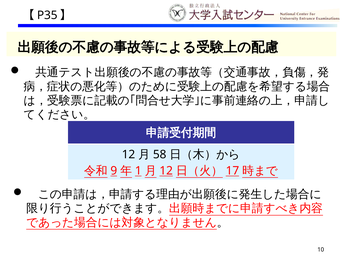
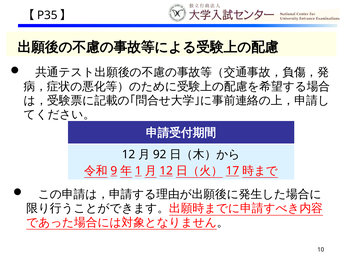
58: 58 -> 92 (160, 154)
